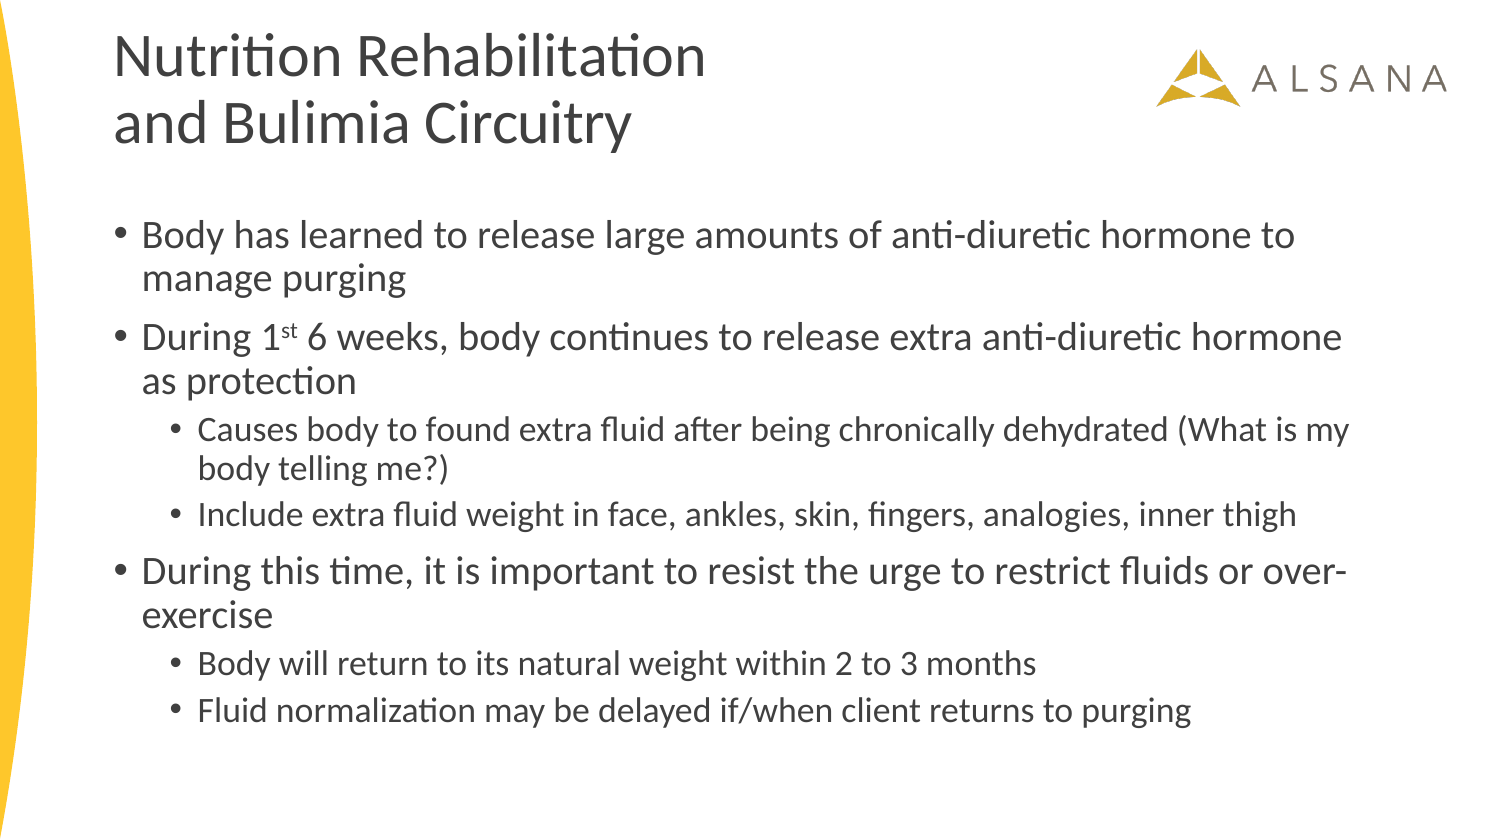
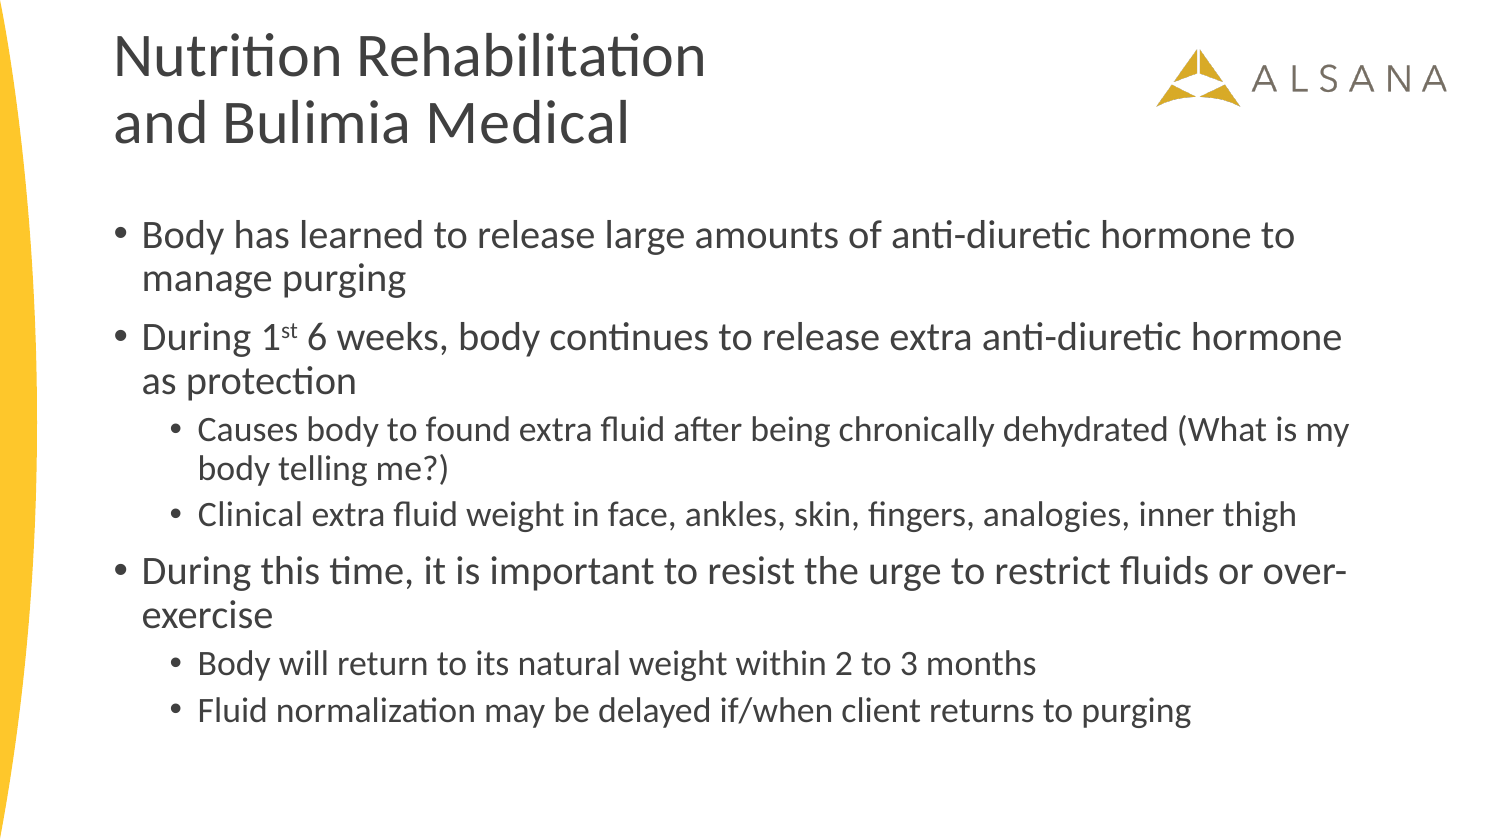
Circuitry: Circuitry -> Medical (528, 123)
Include: Include -> Clinical (250, 515)
